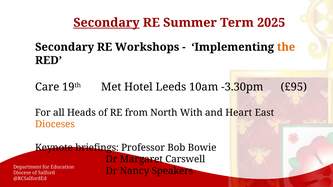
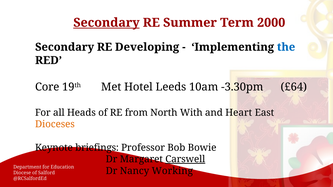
2025: 2025 -> 2000 (271, 23)
Workshops: Workshops -> Developing (147, 47)
the colour: orange -> blue (286, 47)
Care: Care -> Core (47, 87)
£95: £95 -> £64 (294, 87)
Carswell underline: none -> present (185, 159)
Speakers: Speakers -> Working (172, 171)
